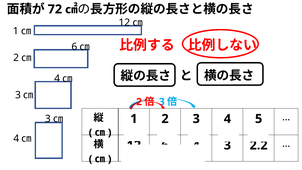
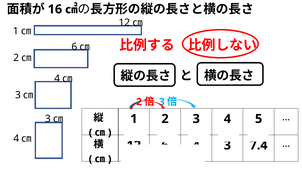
72: 72 -> 16 (55, 9)
2.2: 2.2 -> 7.4 (259, 145)
